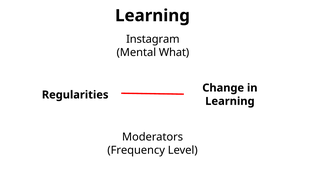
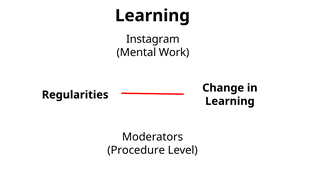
What: What -> Work (174, 52)
Frequency: Frequency -> Procedure (136, 150)
